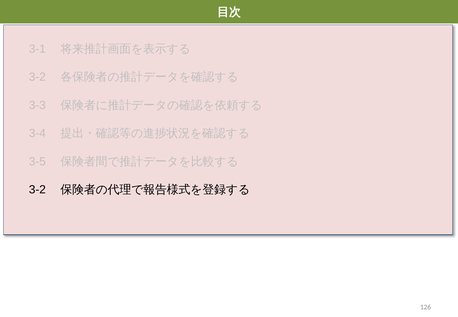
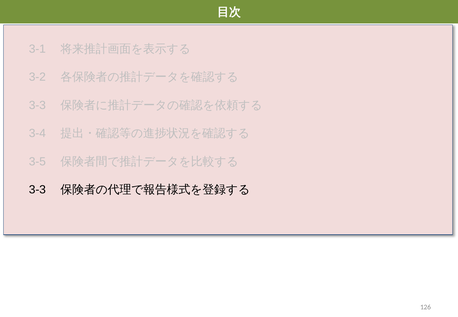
3-2: 3-2 -> 3-3 (37, 190)
